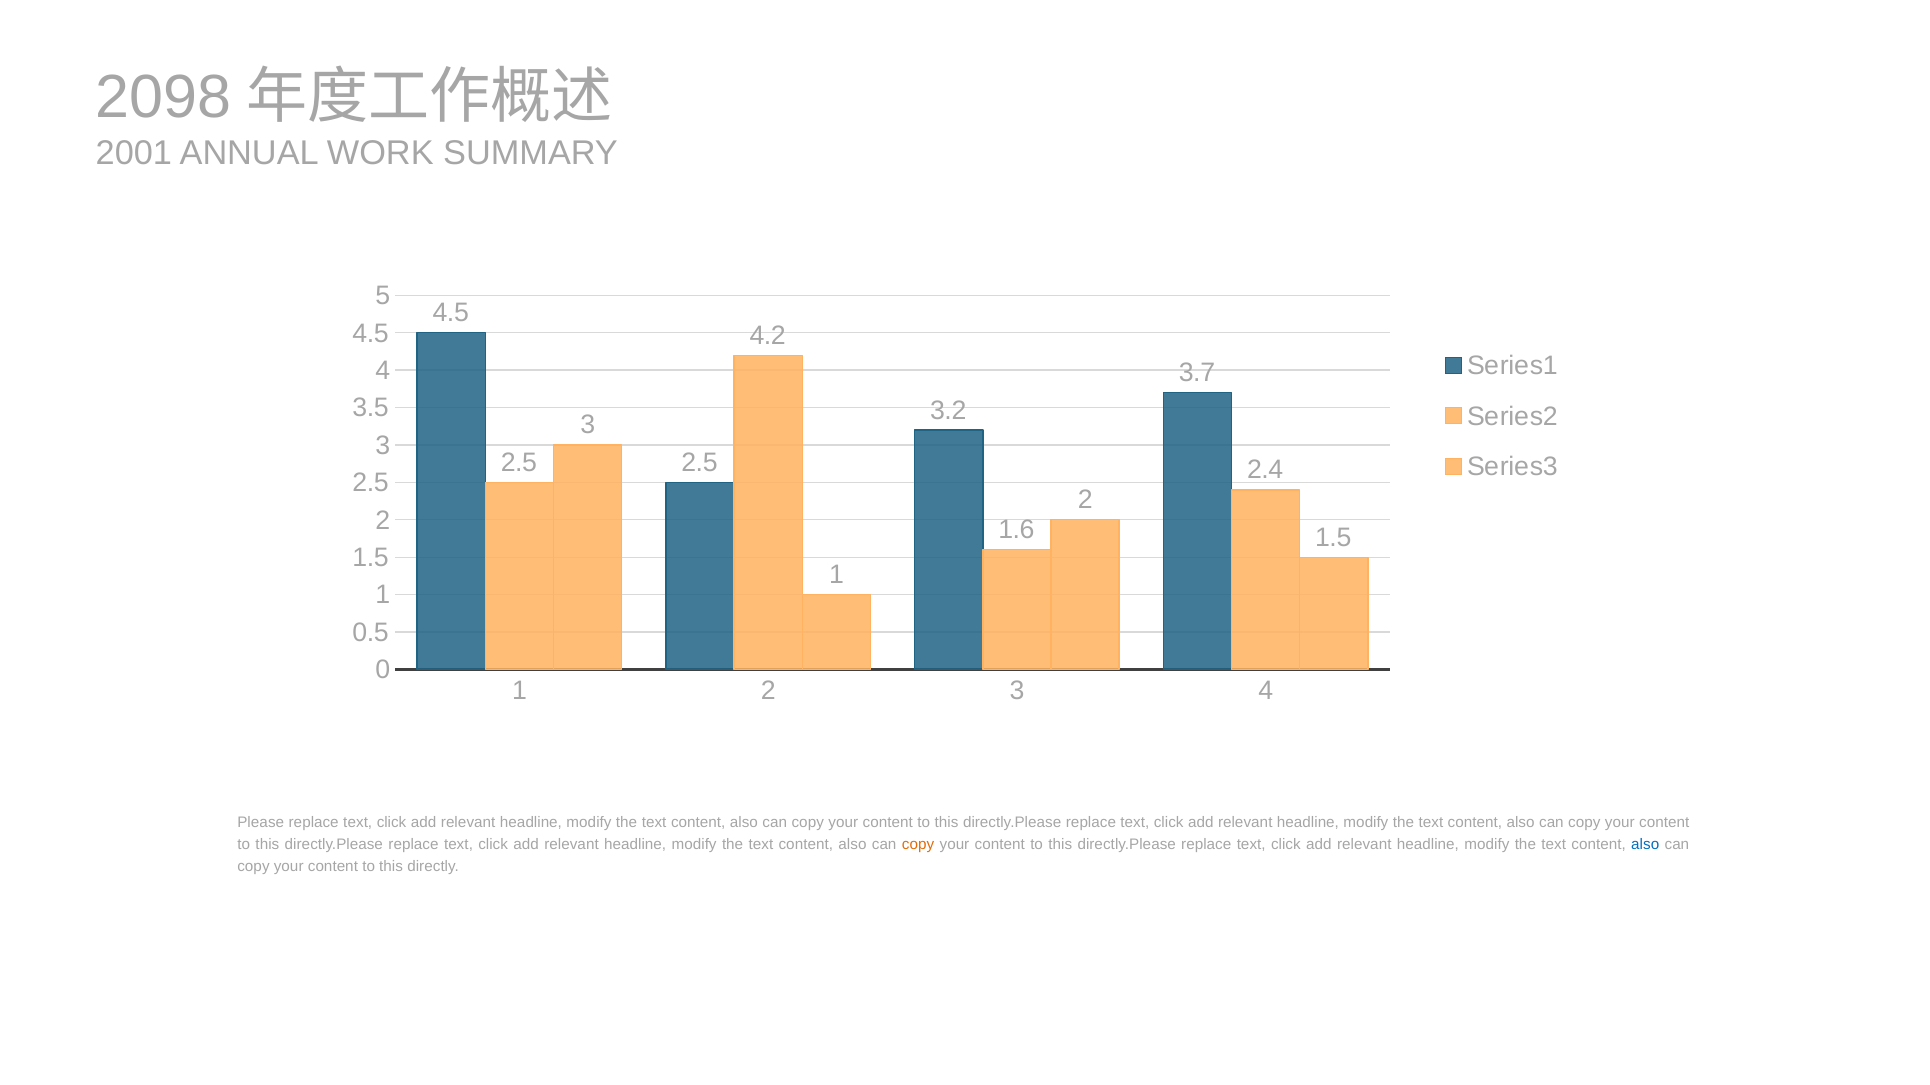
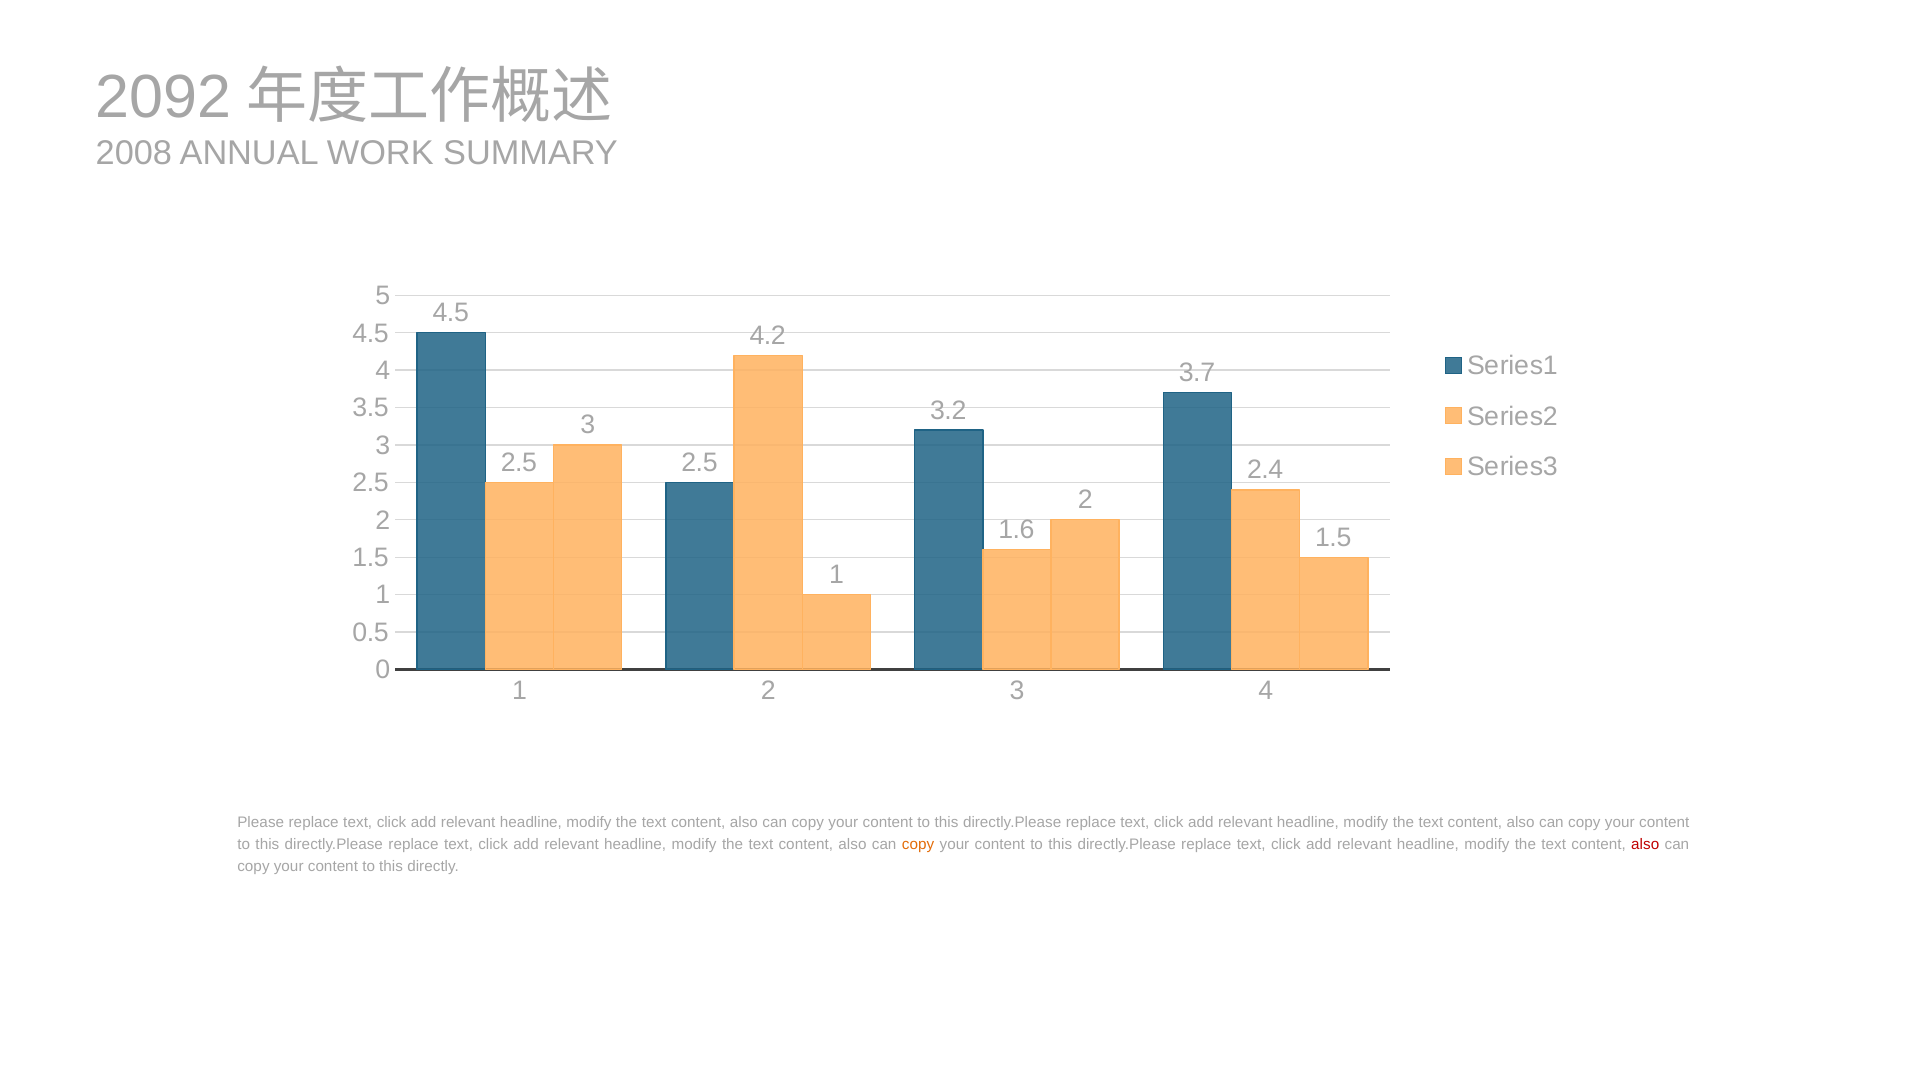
2098: 2098 -> 2092 (164, 97)
2001: 2001 -> 2008 (134, 154)
also colour: blue -> red (1645, 845)
